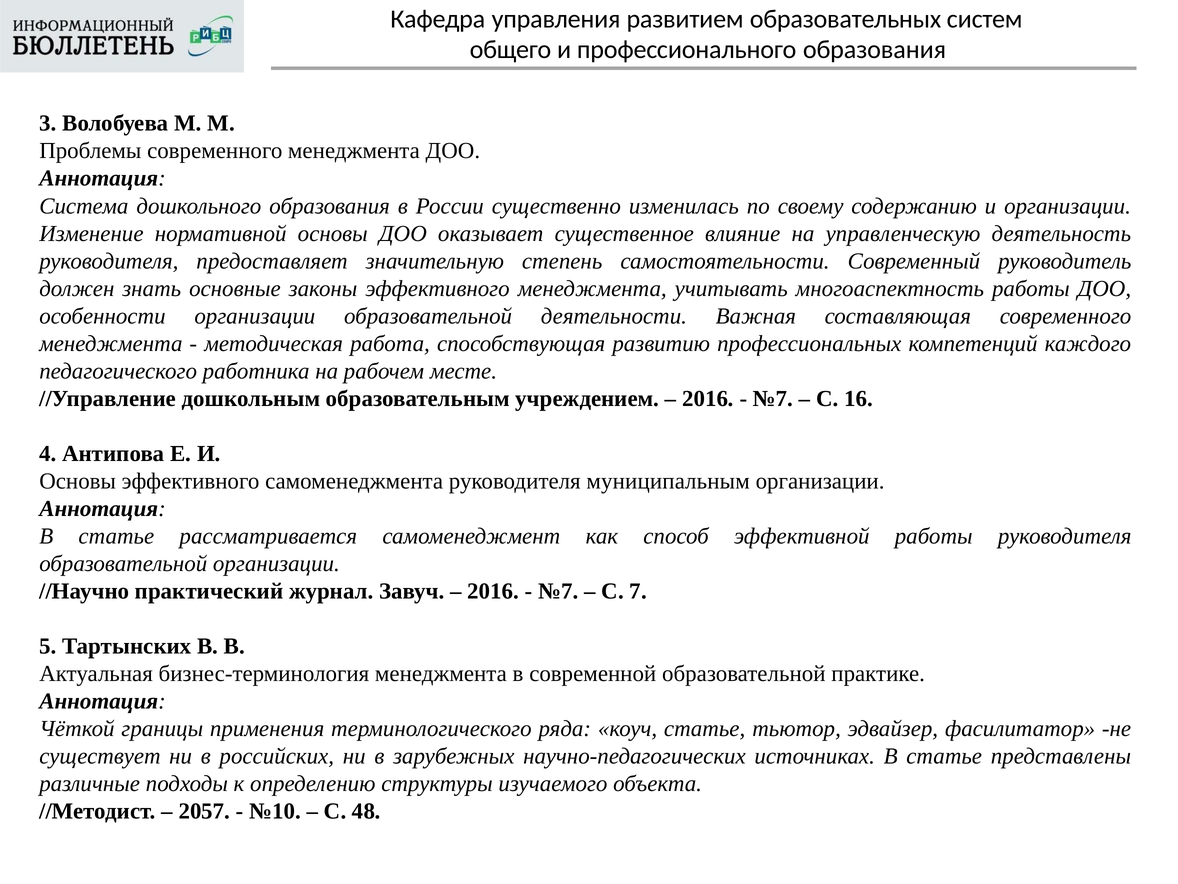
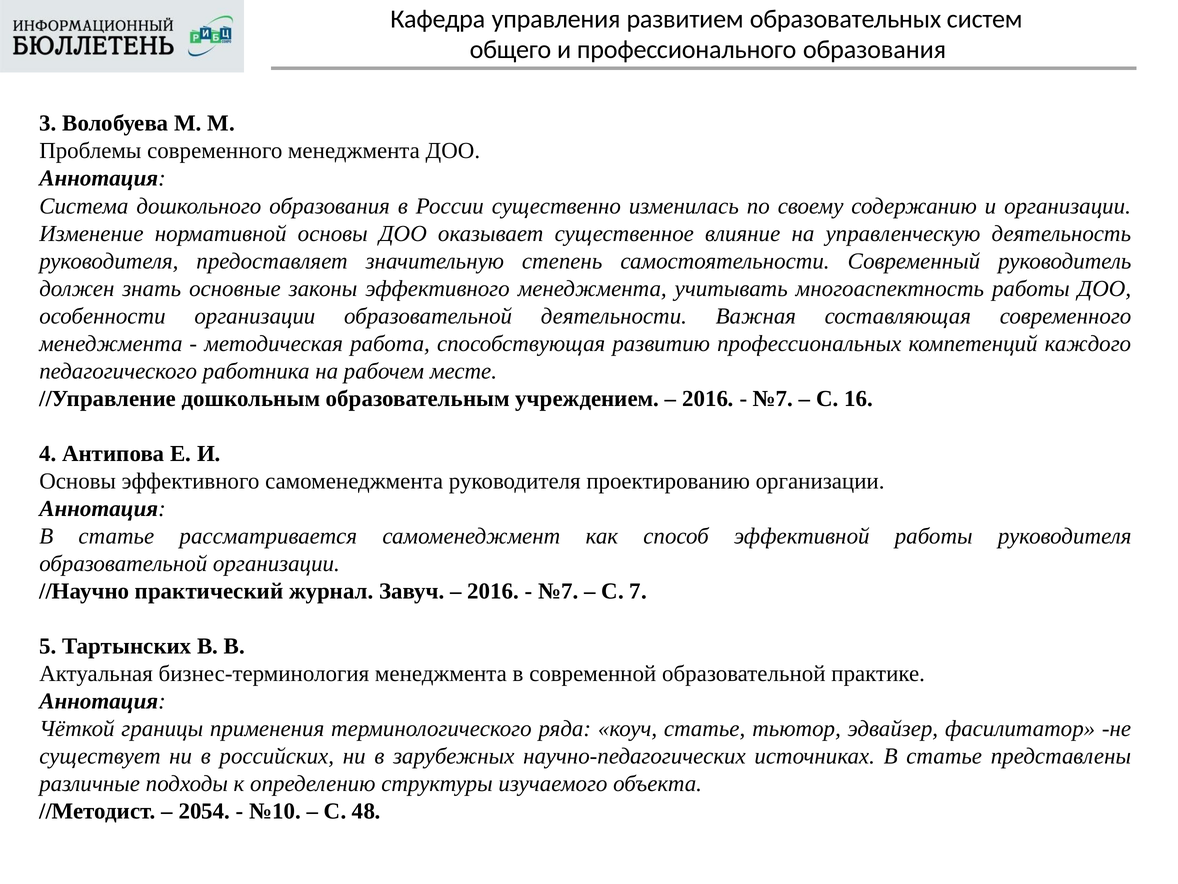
муниципальным: муниципальным -> проектированию (668, 481)
2057: 2057 -> 2054 (204, 811)
